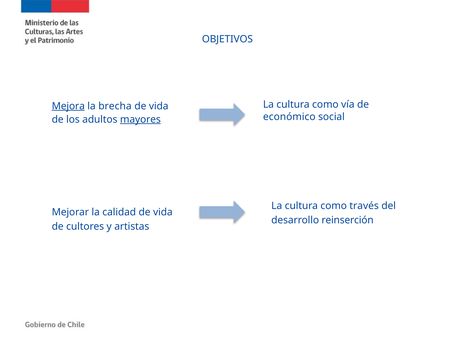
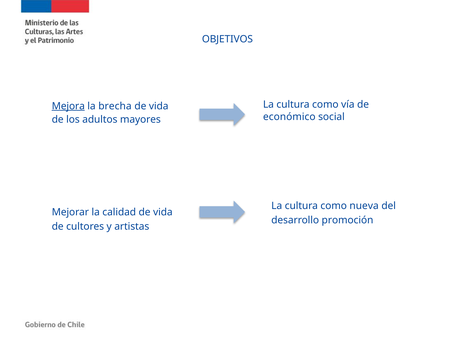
mayores underline: present -> none (140, 119)
través: través -> nueva (364, 205)
reinserción: reinserción -> promoción (348, 220)
